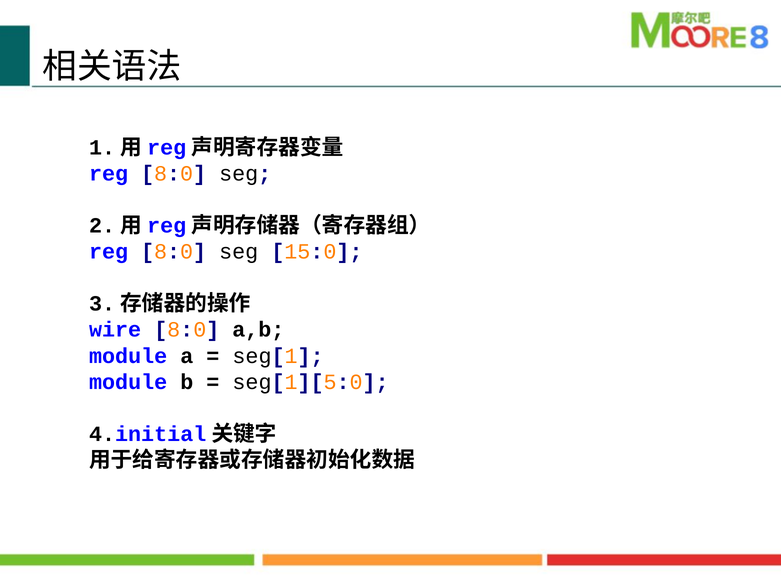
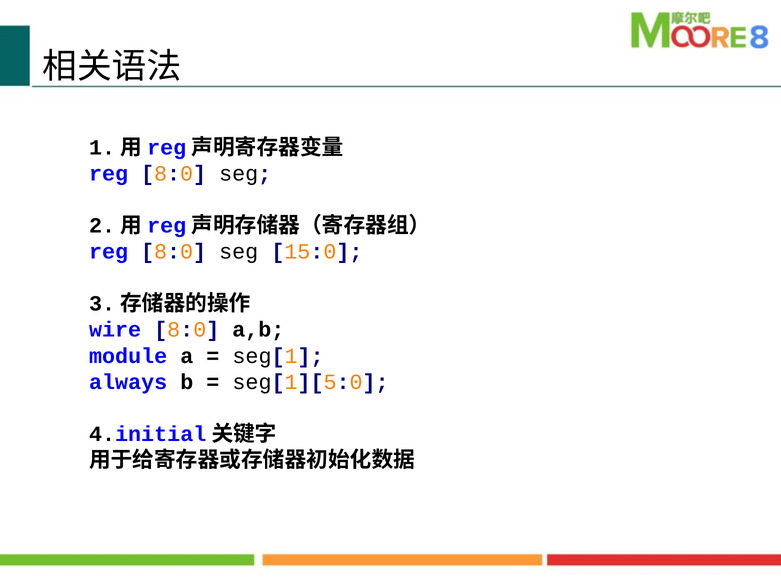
module: module -> always (128, 382)
